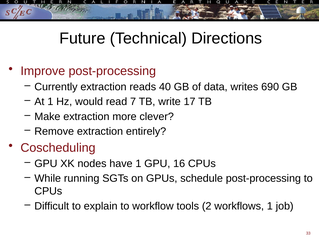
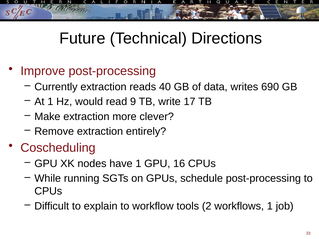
7: 7 -> 9 (133, 102)
